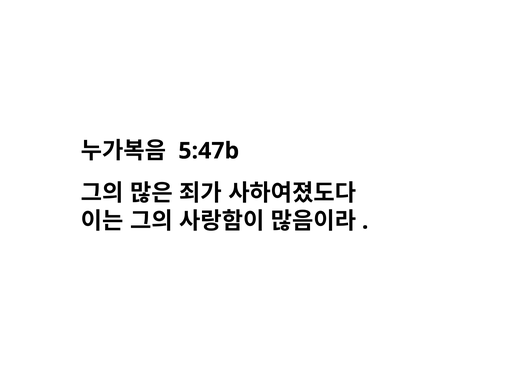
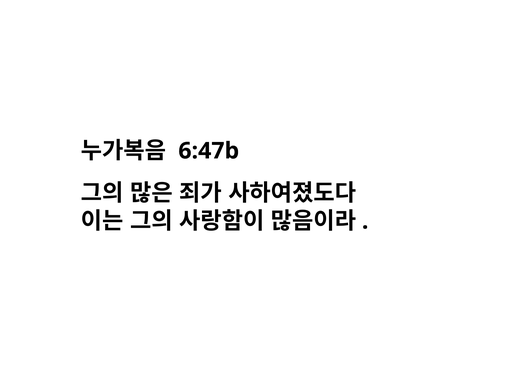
5:47b: 5:47b -> 6:47b (209, 151)
